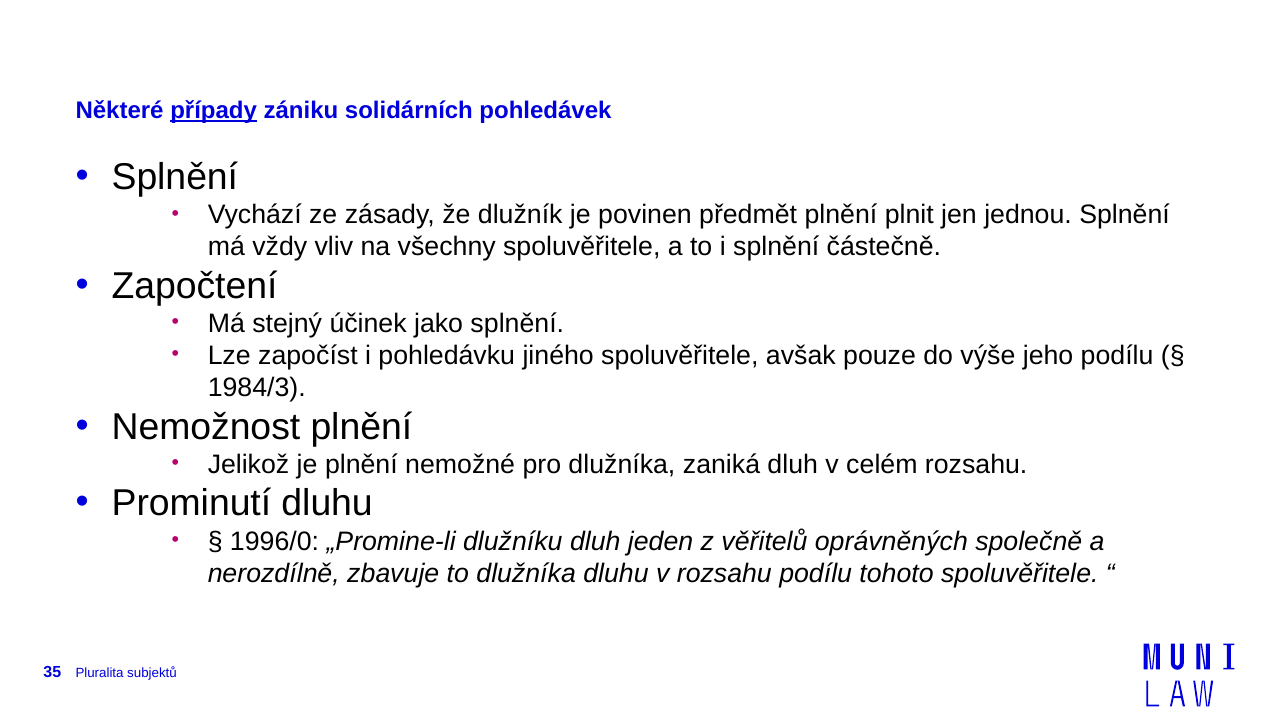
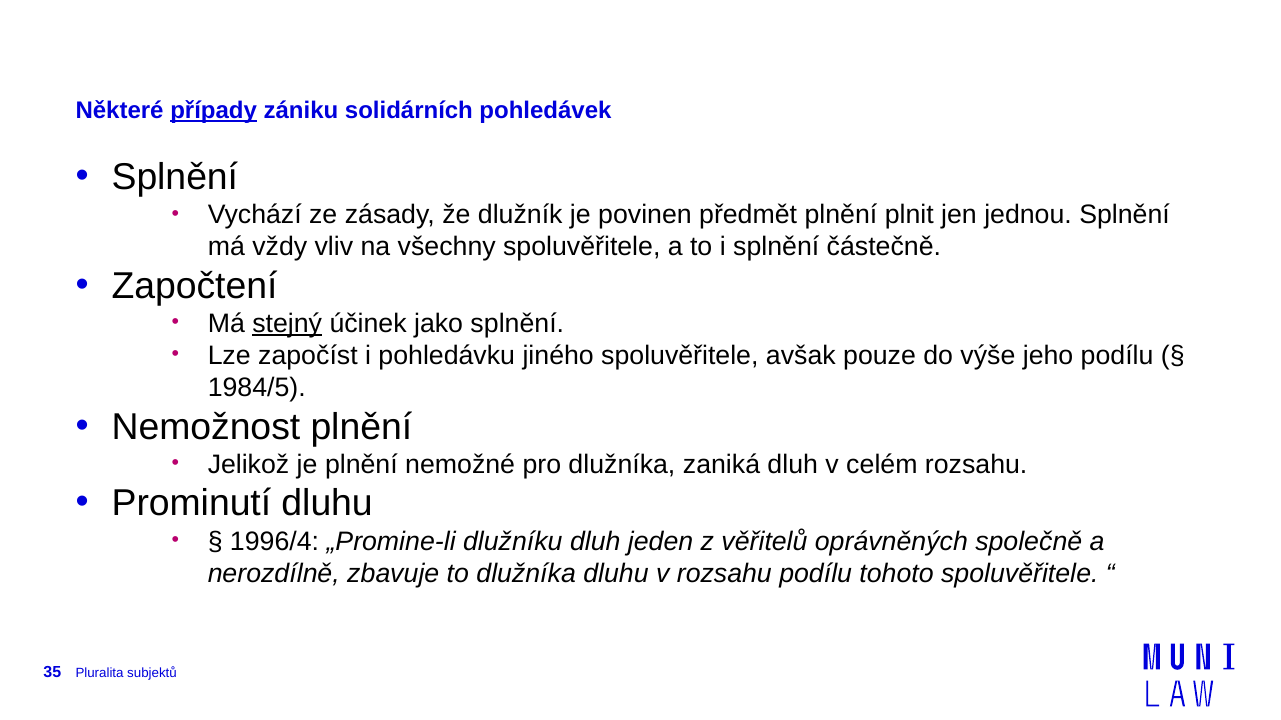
stejný underline: none -> present (287, 324)
1984/3: 1984/3 -> 1984/5 (257, 388)
1996/0: 1996/0 -> 1996/4 (275, 542)
